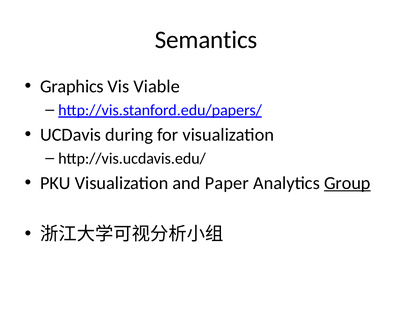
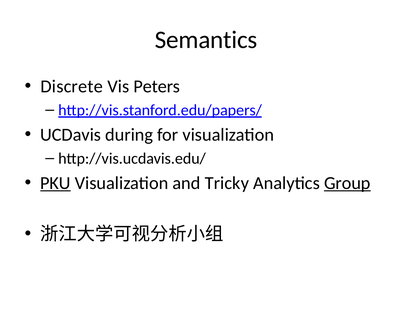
Graphics: Graphics -> Discrete (72, 86)
Viable: Viable -> Peters (157, 86)
PKU underline: none -> present (55, 183)
Paper: Paper -> Tricky (227, 183)
